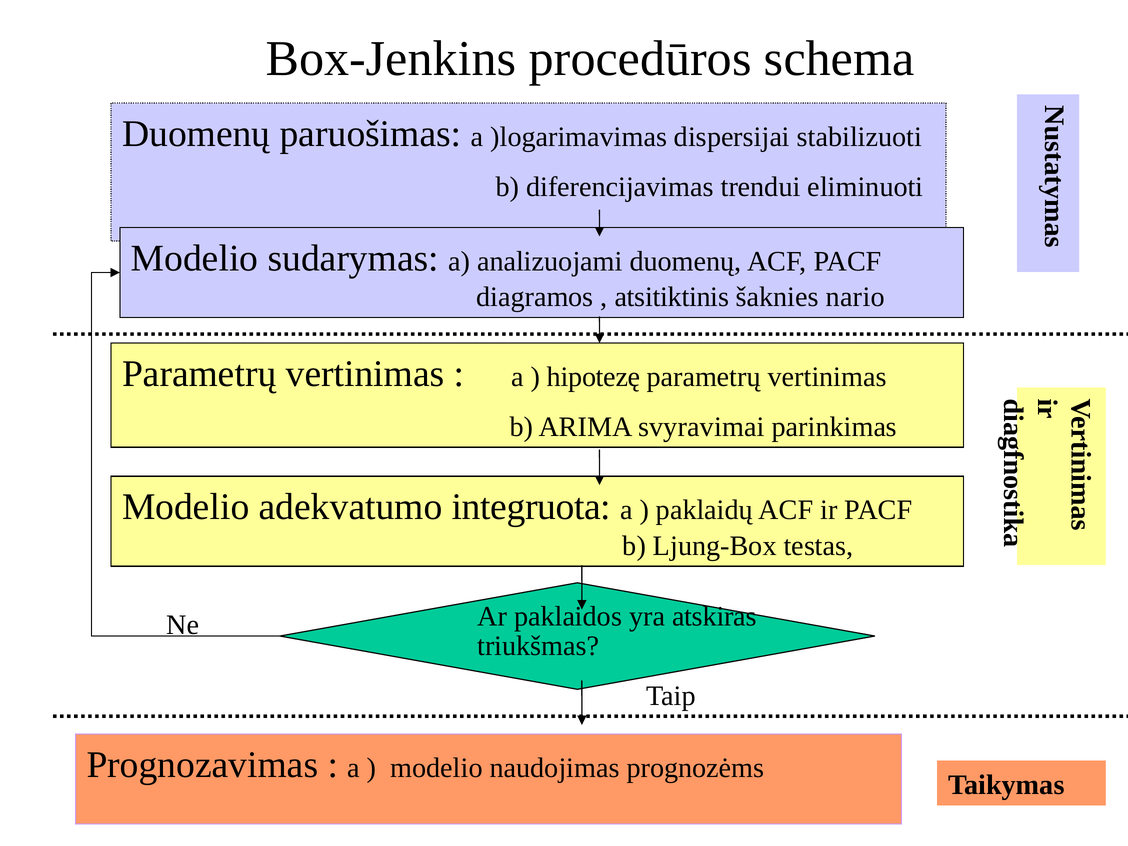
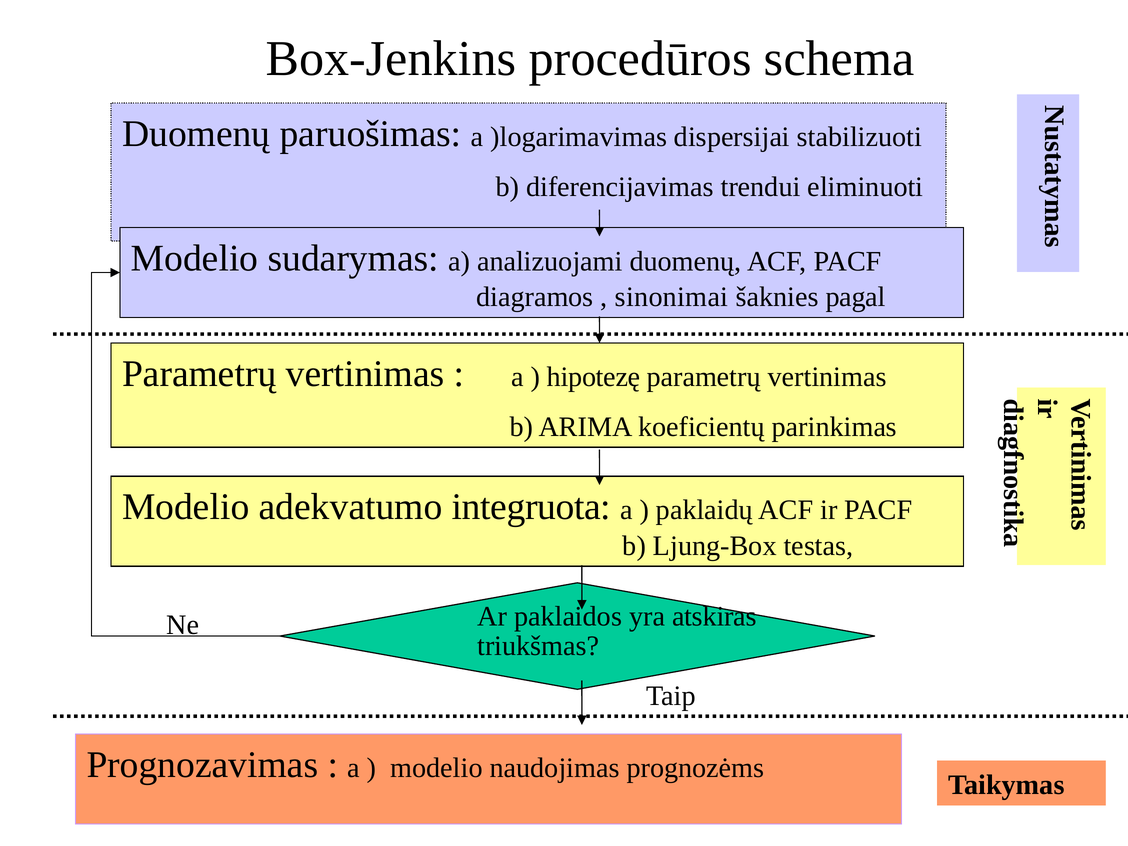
atsitiktinis: atsitiktinis -> sinonimai (672, 297)
nario: nario -> pagal (856, 297)
svyravimai: svyravimai -> koeficientų (701, 427)
